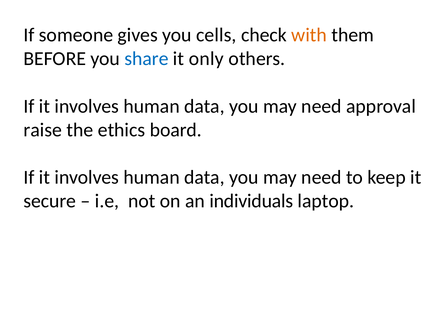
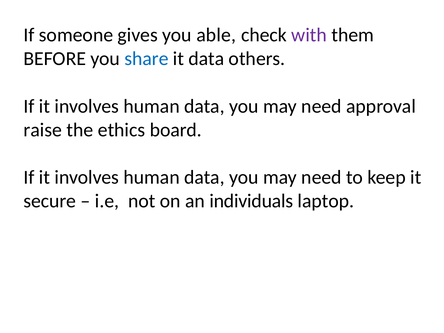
cells: cells -> able (216, 35)
with colour: orange -> purple (309, 35)
it only: only -> data (206, 59)
